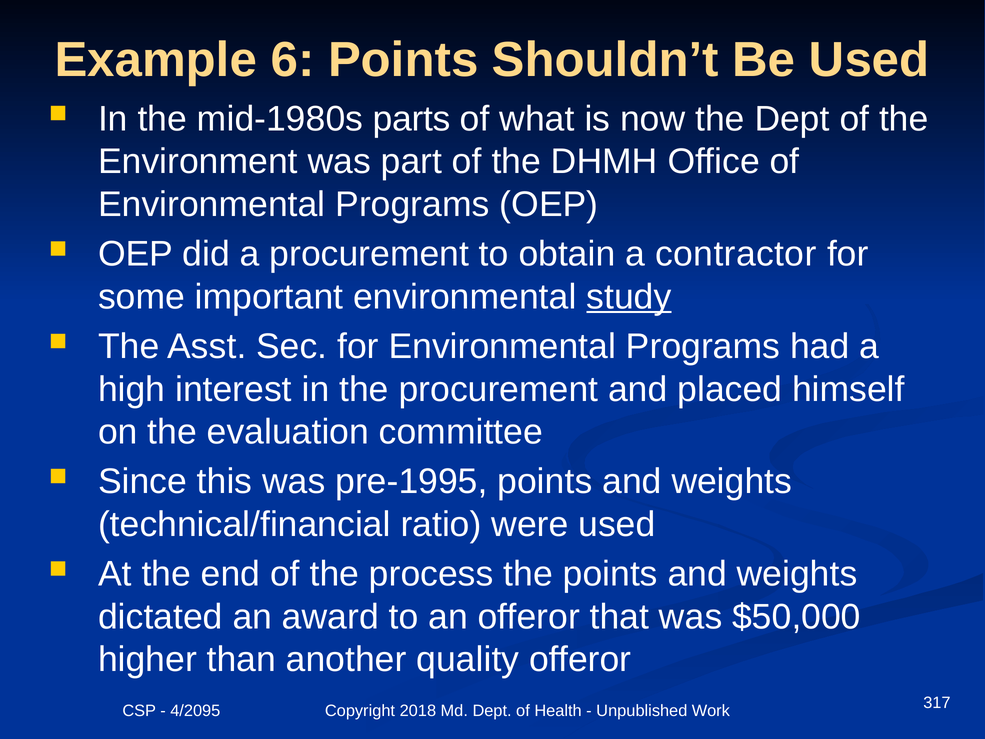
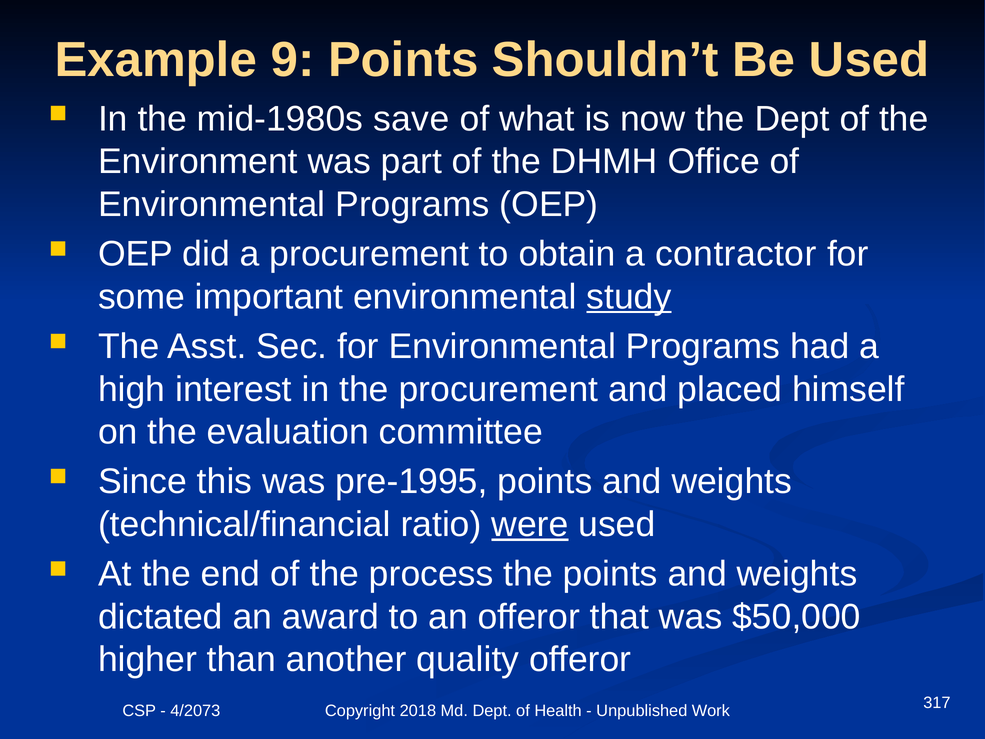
6: 6 -> 9 (293, 60)
parts: parts -> save (411, 119)
were underline: none -> present (530, 524)
4/2095: 4/2095 -> 4/2073 (195, 711)
